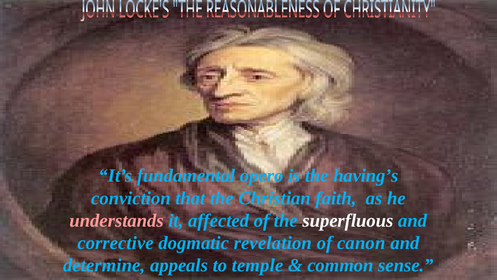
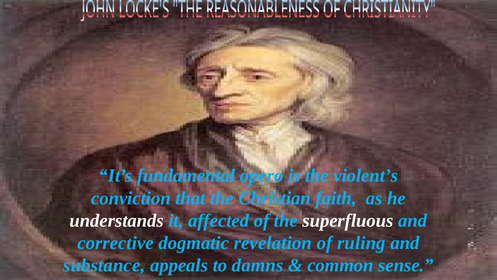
having’s: having’s -> violent’s (366, 176)
understands colour: pink -> white (117, 220)
canon: canon -> ruling (361, 243)
determine: determine -> substance (104, 265)
temple: temple -> damns (258, 265)
